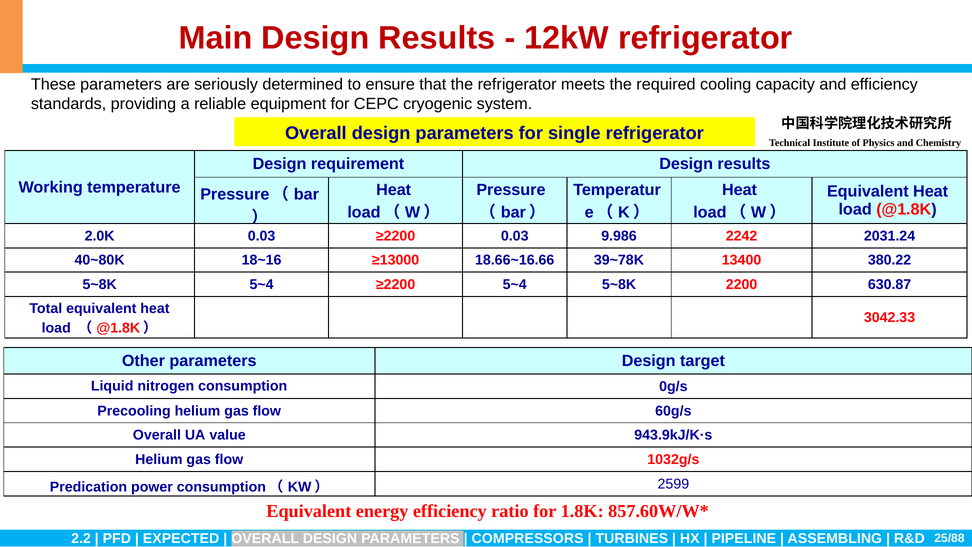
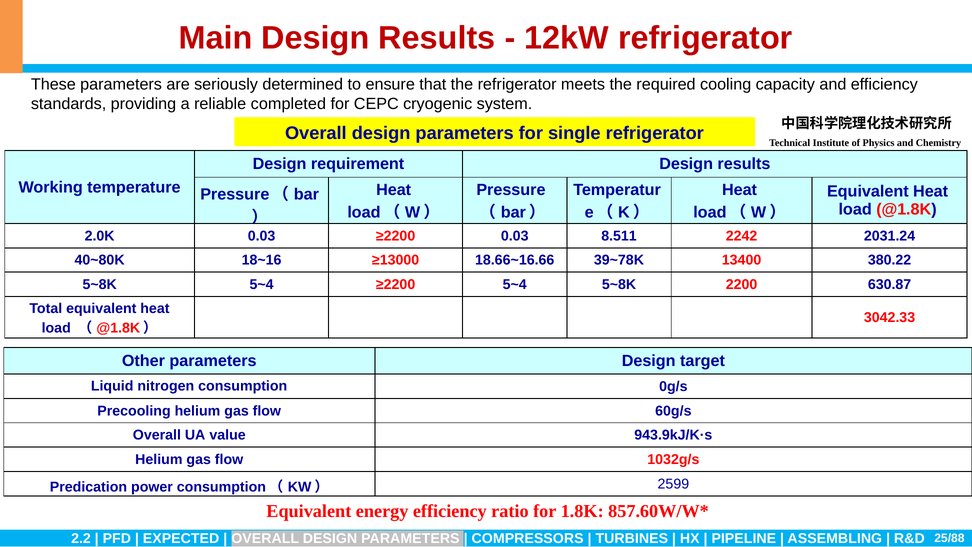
equipment: equipment -> completed (288, 104)
9.986: 9.986 -> 8.511 (619, 236)
